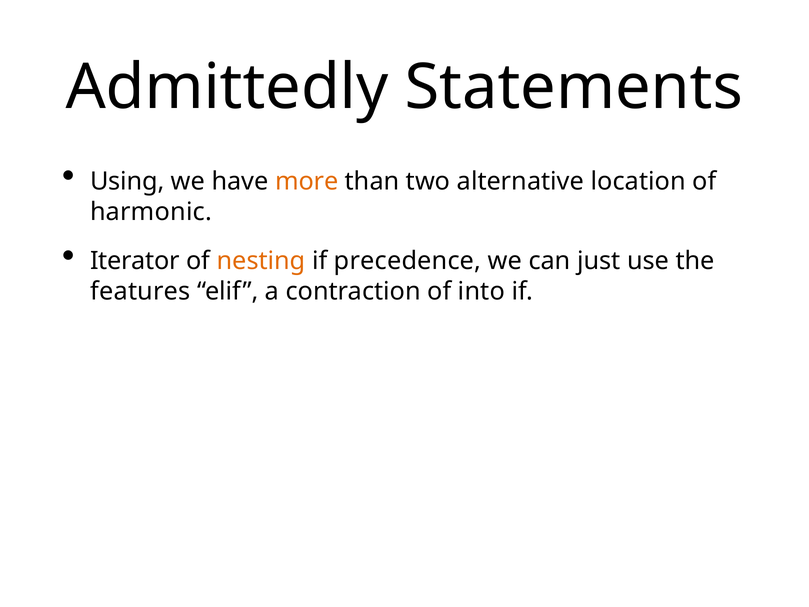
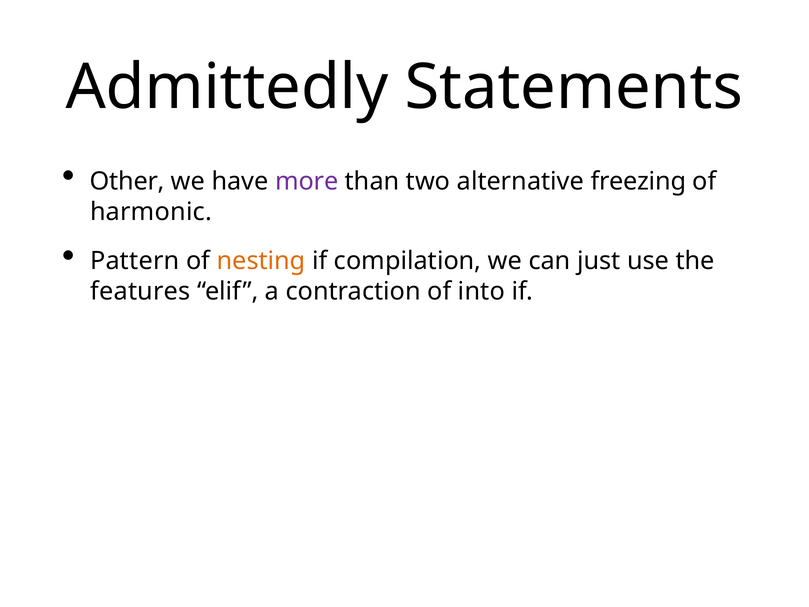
Using: Using -> Other (127, 181)
more colour: orange -> purple (307, 181)
location: location -> freezing (638, 181)
Iterator: Iterator -> Pattern (135, 261)
precedence: precedence -> compilation (408, 261)
